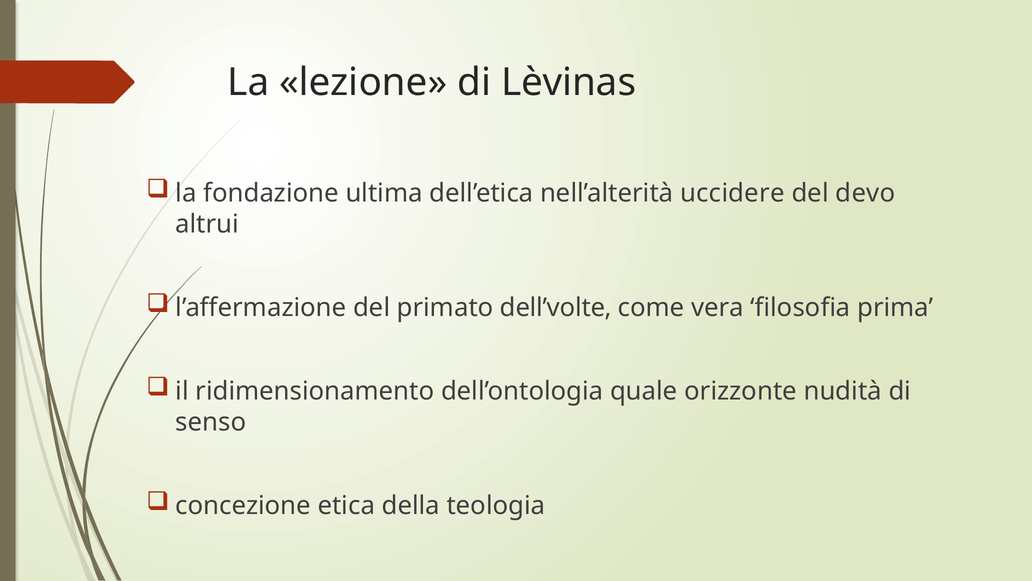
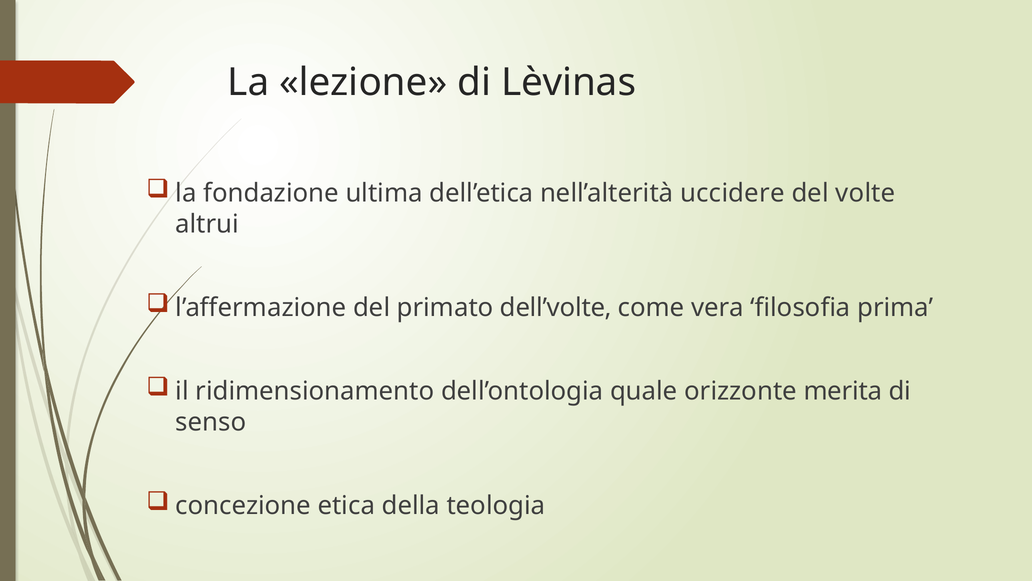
devo: devo -> volte (865, 193)
nudità: nudità -> merita (843, 391)
